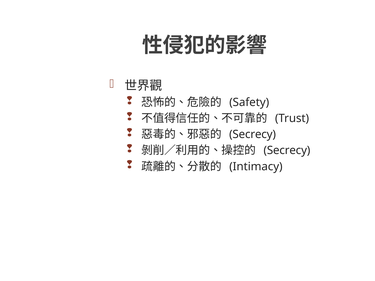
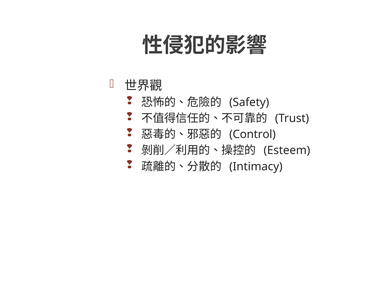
Secrecy: Secrecy -> Control (253, 135)
Secrecy: Secrecy -> Esteem (287, 151)
